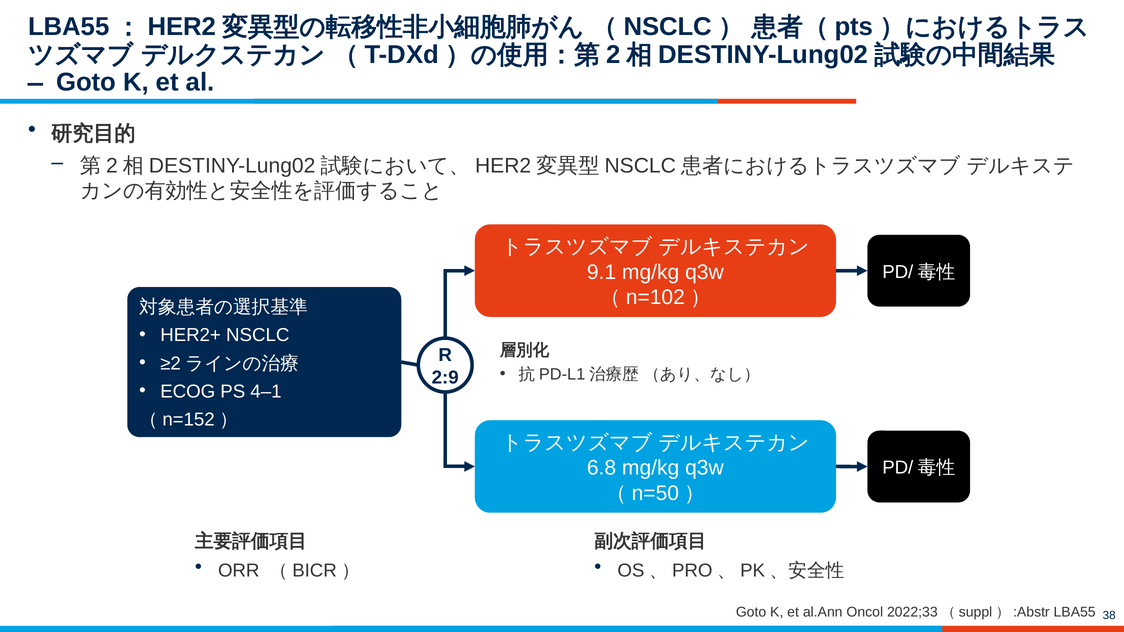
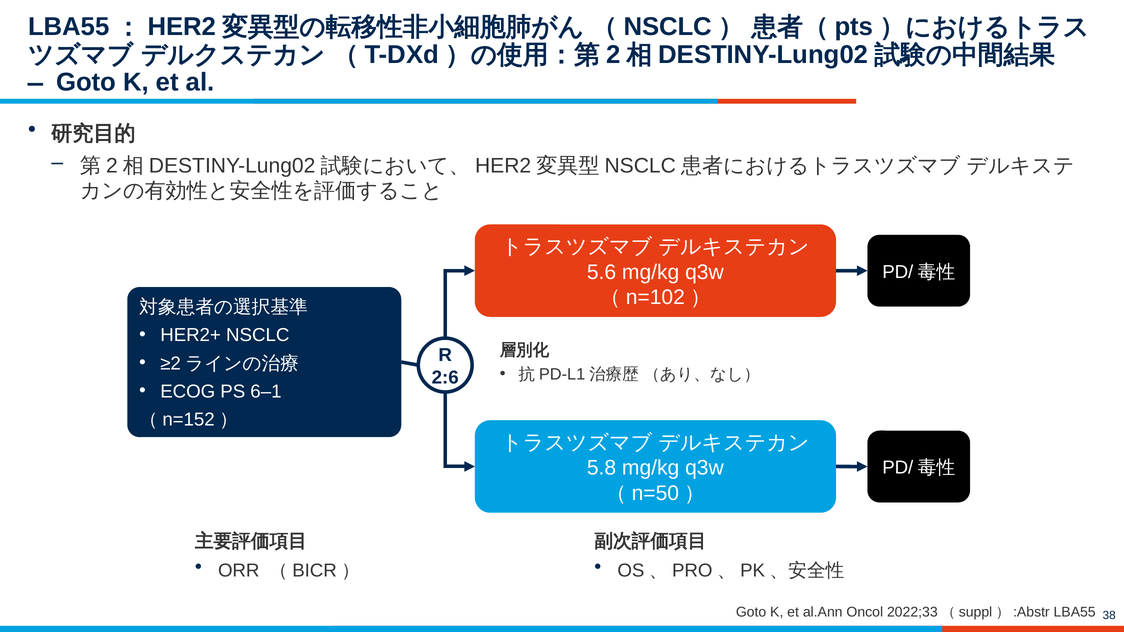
9.1: 9.1 -> 5.6 (602, 272)
2:9: 2:9 -> 2:6 (445, 378)
4–1: 4–1 -> 6–1 (266, 392)
6.8: 6.8 -> 5.8 (602, 468)
